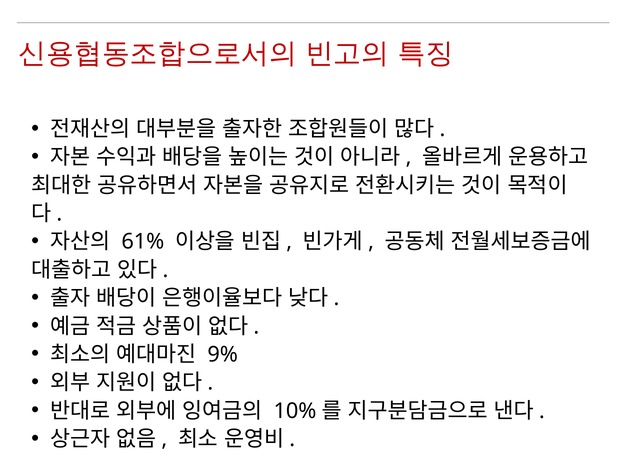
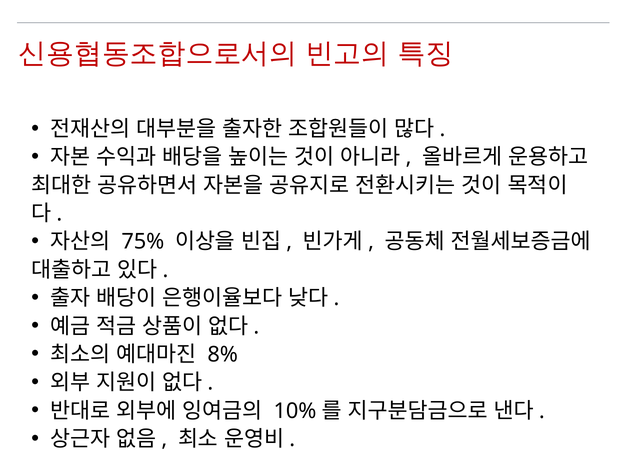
61%: 61% -> 75% (143, 242)
9%: 9% -> 8% (223, 355)
